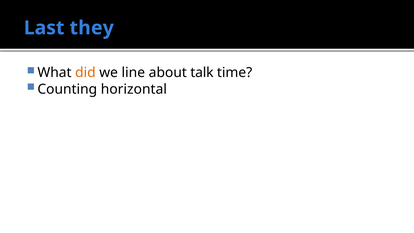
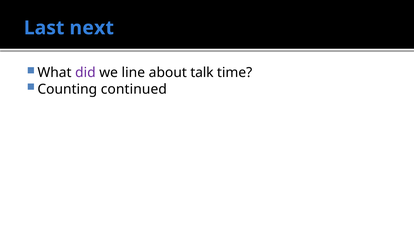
they: they -> next (92, 28)
did colour: orange -> purple (85, 73)
horizontal: horizontal -> continued (134, 89)
